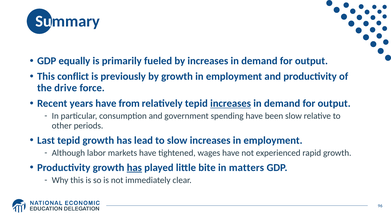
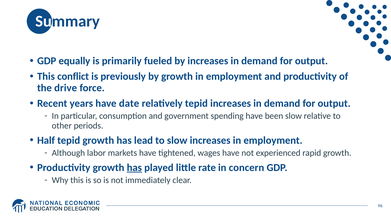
from: from -> date (129, 103)
increases underline: present -> none (231, 103)
Last: Last -> Half (46, 140)
bite: bite -> rate (207, 167)
matters: matters -> concern (246, 167)
